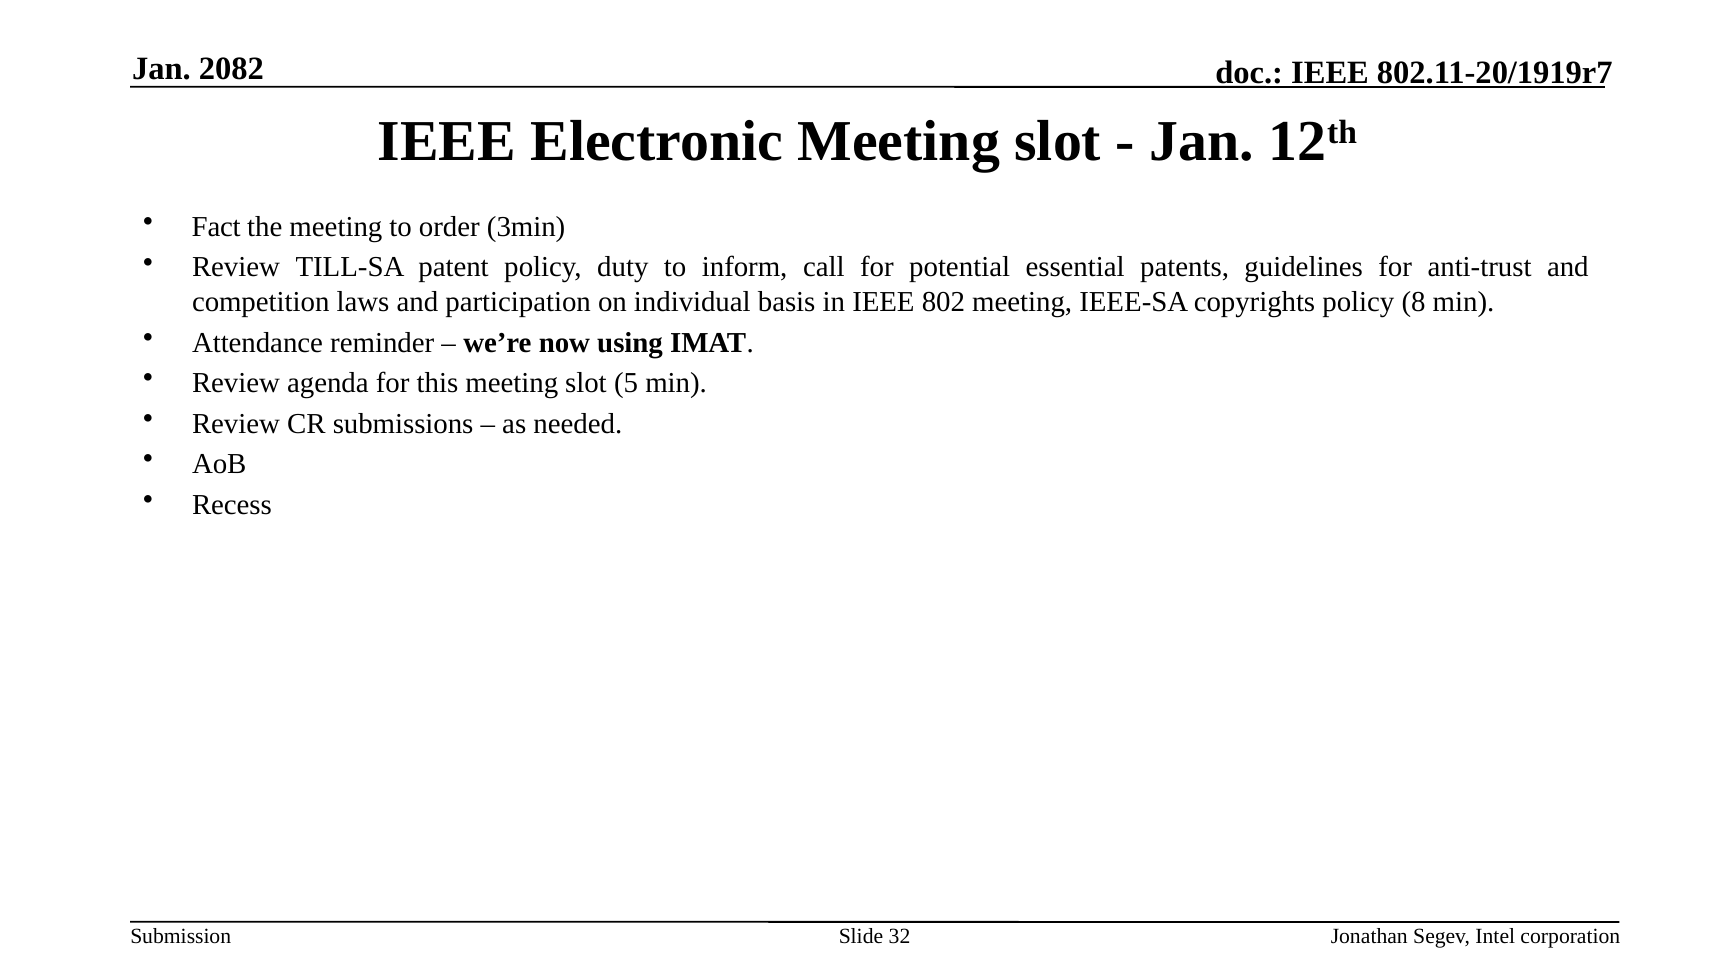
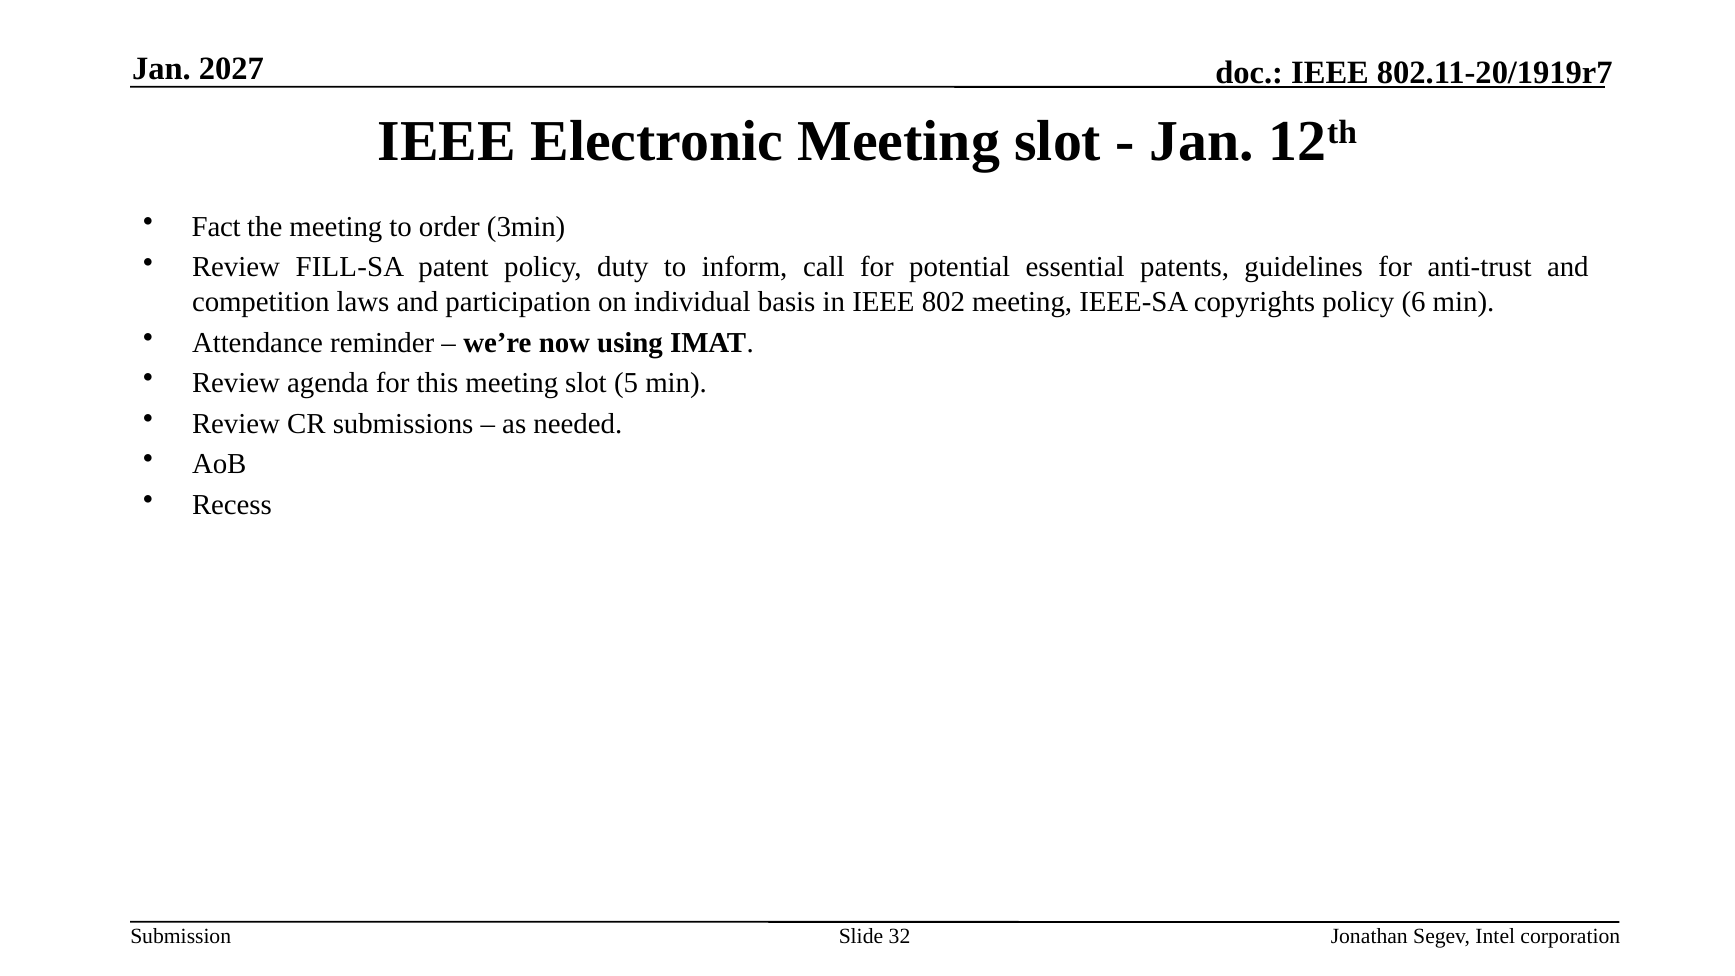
2082: 2082 -> 2027 (231, 69)
TILL-SA: TILL-SA -> FILL-SA (350, 267)
8: 8 -> 6 (1414, 302)
